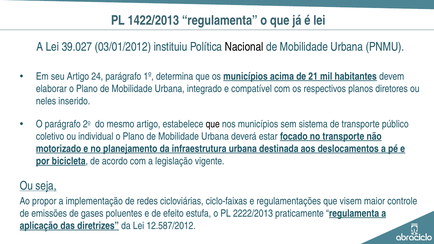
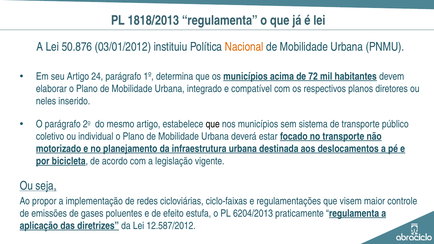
1422/2013: 1422/2013 -> 1818/2013 (154, 20)
39.027: 39.027 -> 50.876 (77, 47)
Nacional colour: black -> orange (244, 47)
21: 21 -> 72 (313, 77)
2222/2013: 2222/2013 -> 6204/2013 (253, 214)
